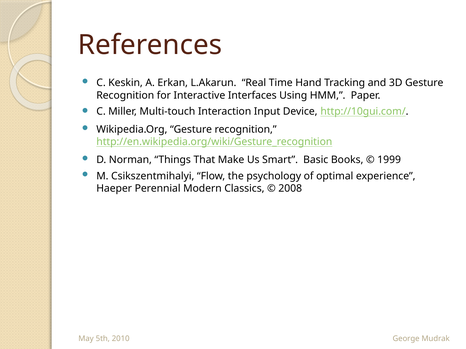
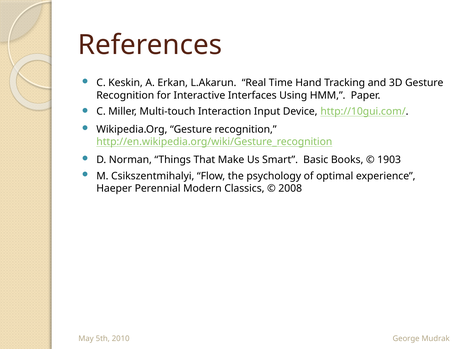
1999: 1999 -> 1903 (389, 160)
